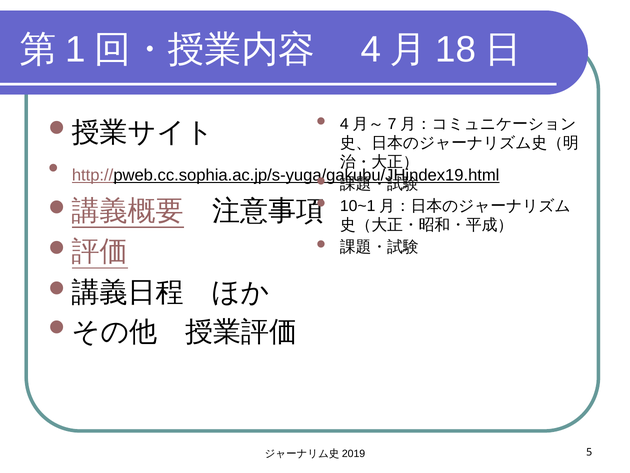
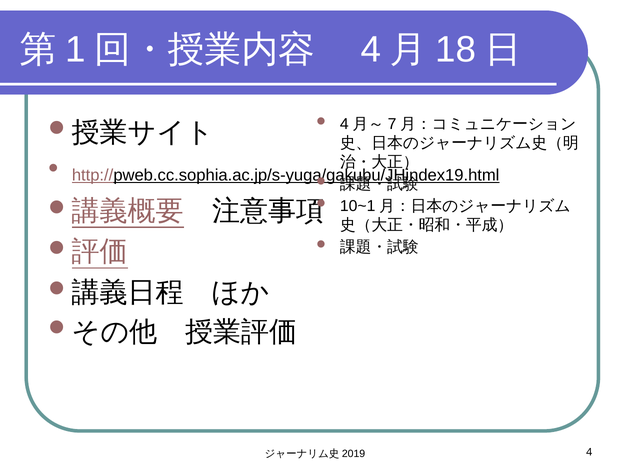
5: 5 -> 4 (589, 452)
